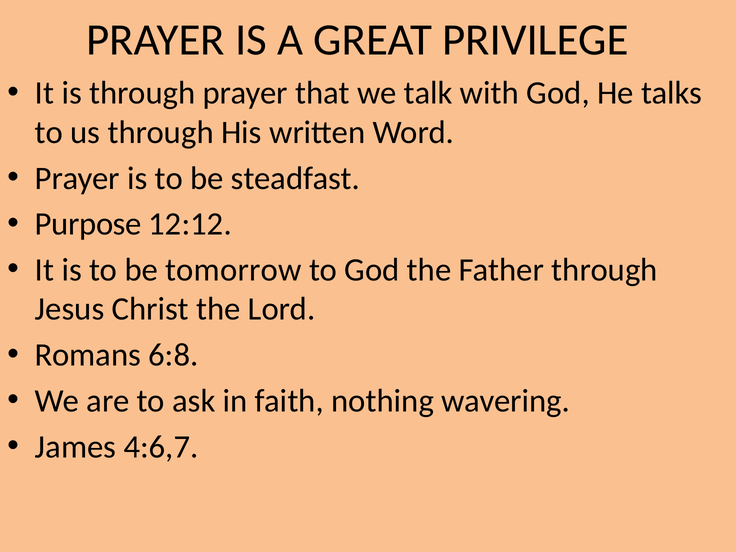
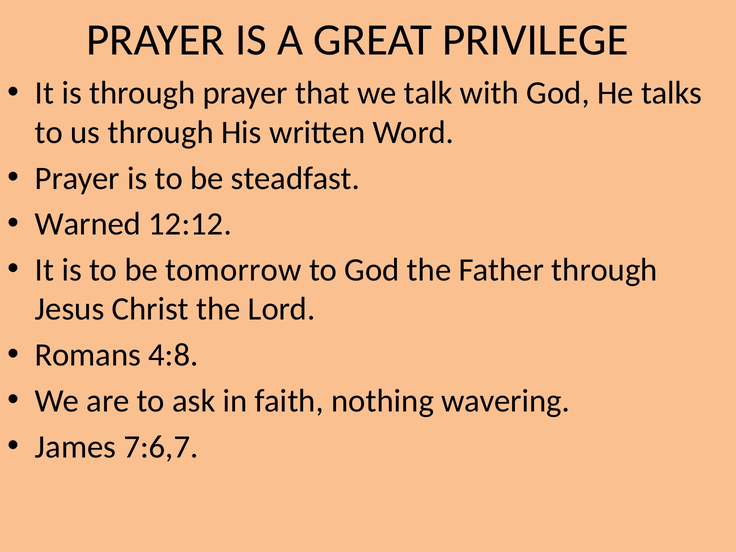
Purpose: Purpose -> Warned (88, 224)
6:8: 6:8 -> 4:8 (173, 355)
4:6,7: 4:6,7 -> 7:6,7 (161, 447)
